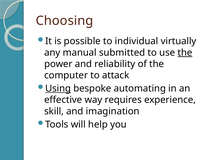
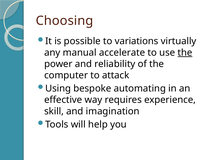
individual: individual -> variations (137, 41)
submitted: submitted -> accelerate (122, 53)
Using underline: present -> none (58, 89)
